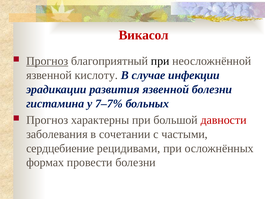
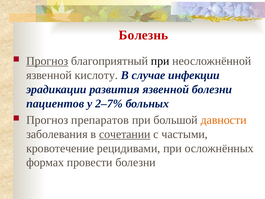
Викасол: Викасол -> Болезнь (143, 35)
гистамина: гистамина -> пациентов (55, 103)
7–7%: 7–7% -> 2–7% (109, 103)
характерны: характерны -> препаратов (100, 120)
давности colour: red -> orange (224, 120)
сочетании underline: none -> present (125, 134)
сердцебиение: сердцебиение -> кровотечение (60, 148)
